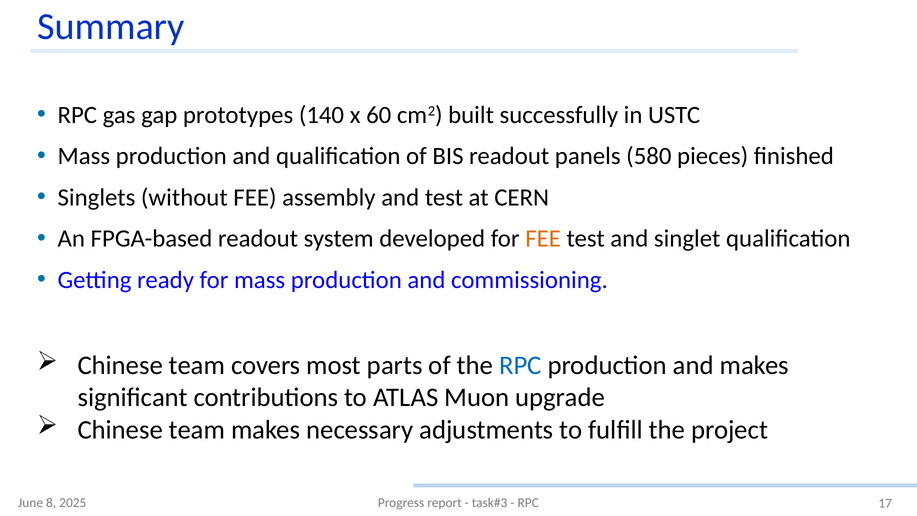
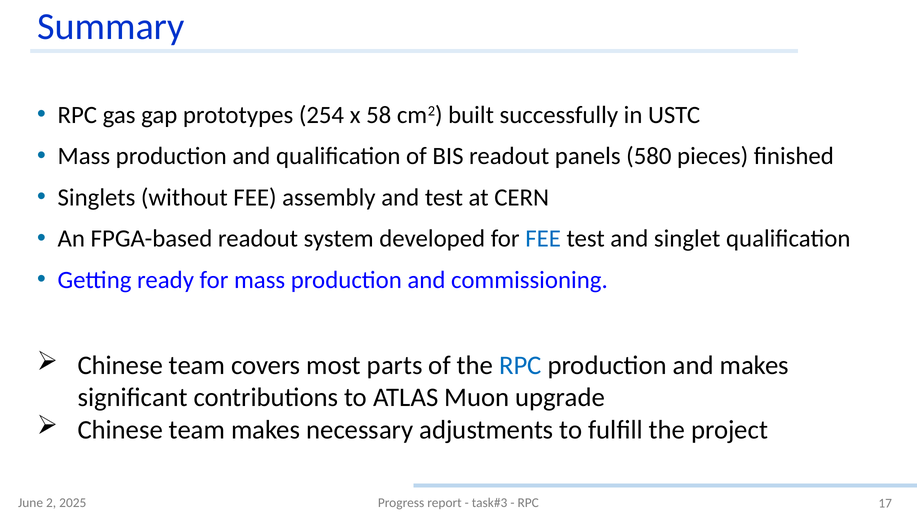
140: 140 -> 254 (321, 115)
60: 60 -> 58 (379, 115)
FEE colour: orange -> blue (543, 239)
8: 8 -> 2 (51, 503)
